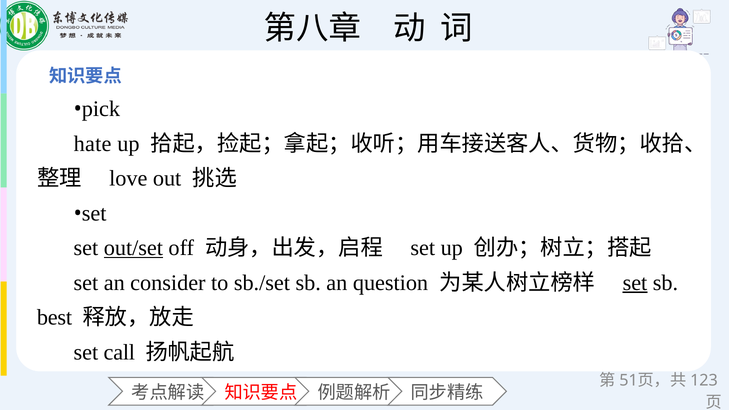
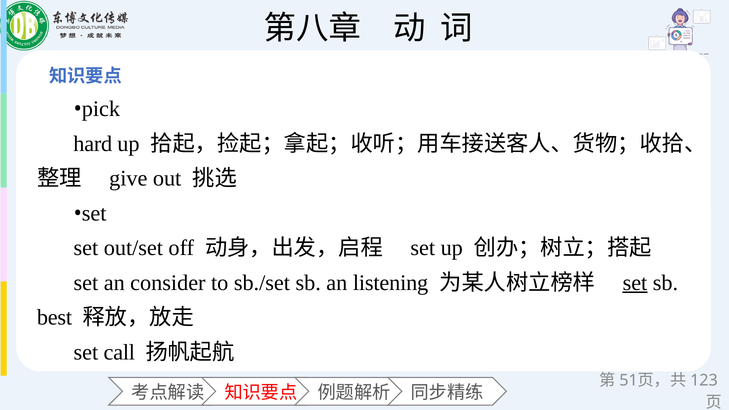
hate: hate -> hard (93, 144)
love: love -> give (128, 179)
out/set underline: present -> none (133, 248)
question: question -> listening (391, 283)
